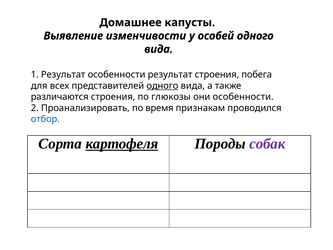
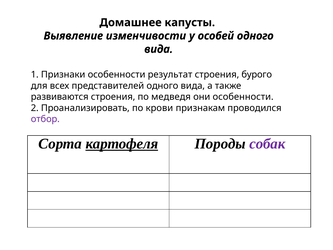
1 Результат: Результат -> Признаки (63, 75)
побега: побега -> бурого (257, 75)
одного underline: present -> none (162, 86)
различаются: различаются -> развиваются (60, 97)
глюкозы: глюкозы -> медведя (171, 97)
время: время -> крови (159, 108)
отбор colour: blue -> purple (45, 119)
